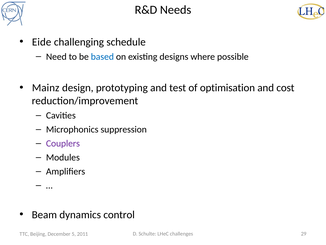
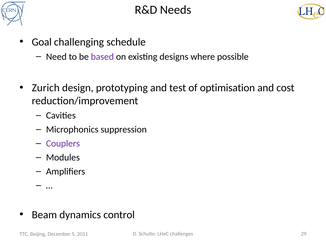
Eide: Eide -> Goal (42, 42)
based colour: blue -> purple (102, 56)
Mainz: Mainz -> Zurich (46, 88)
